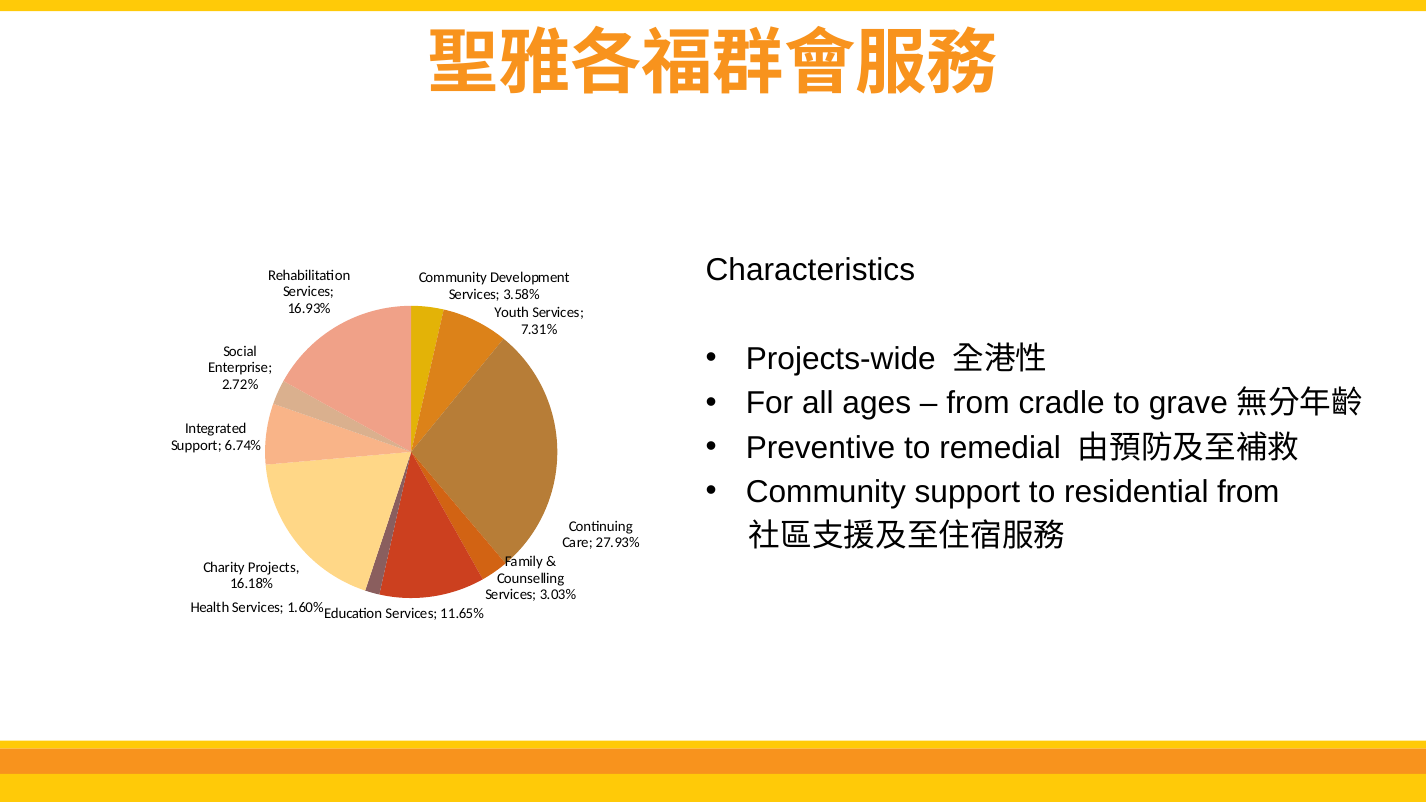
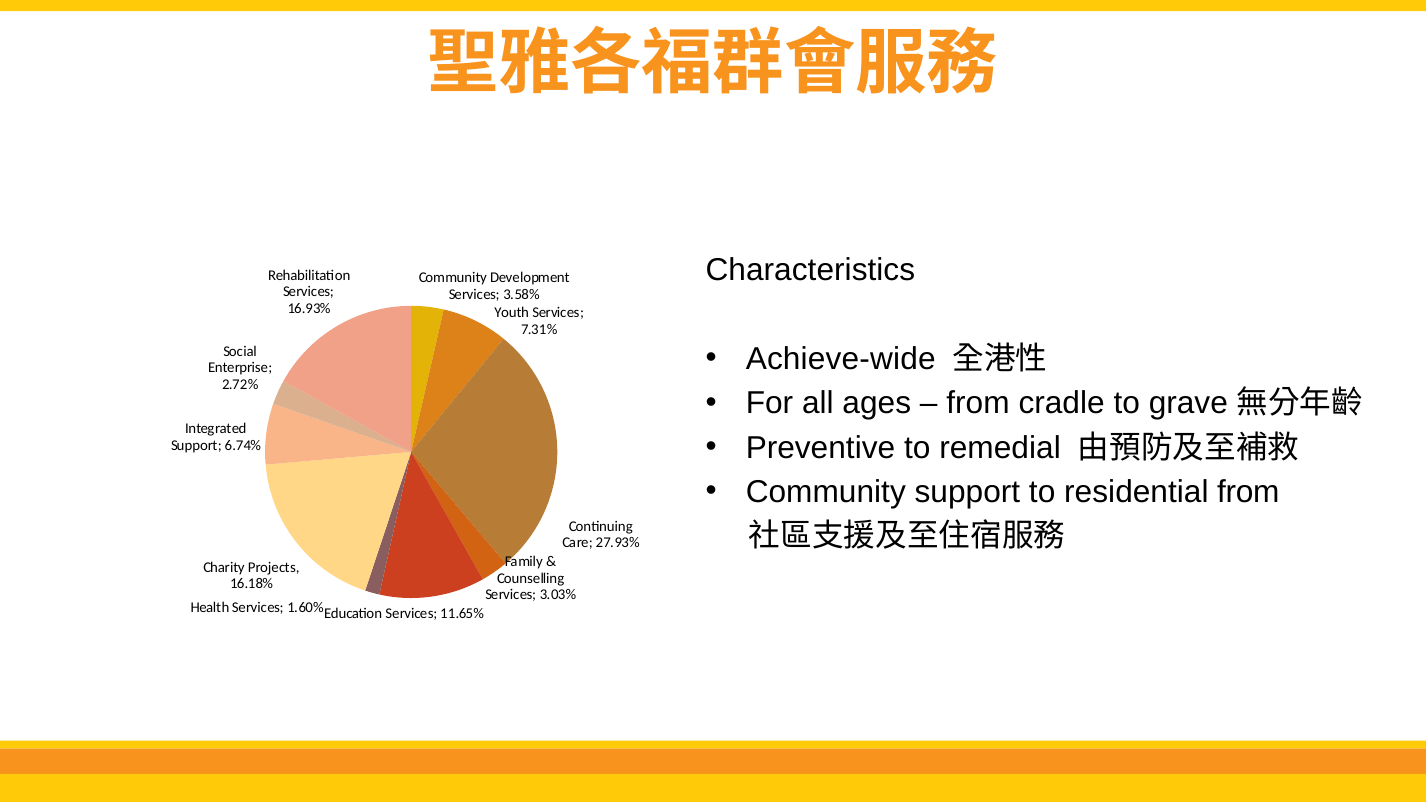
Projects-wide: Projects-wide -> Achieve-wide (841, 359)
